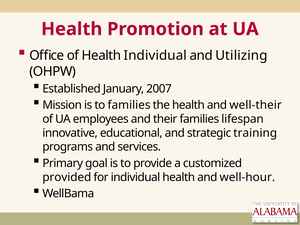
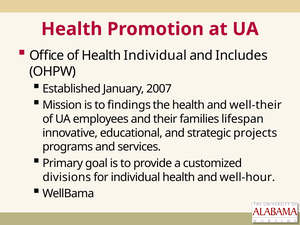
Utilizing: Utilizing -> Includes (242, 55)
to families: families -> findings (129, 105)
training: training -> projects (255, 133)
provided: provided -> divisions (67, 177)
